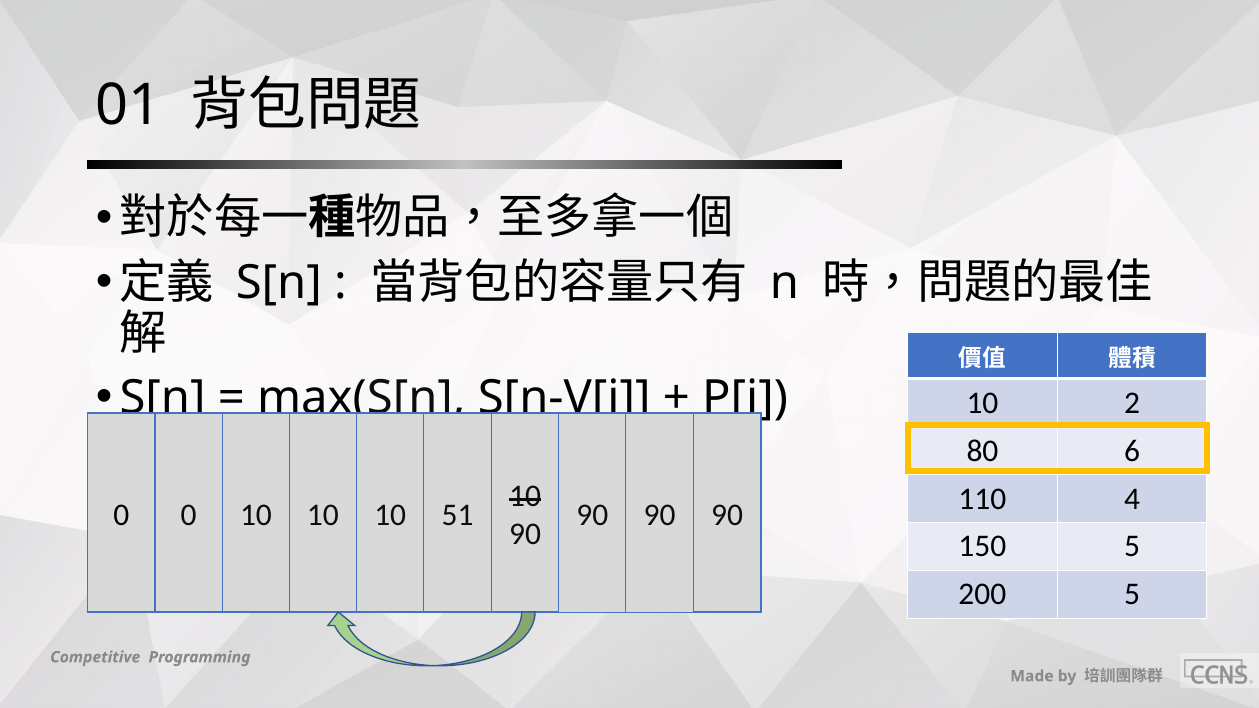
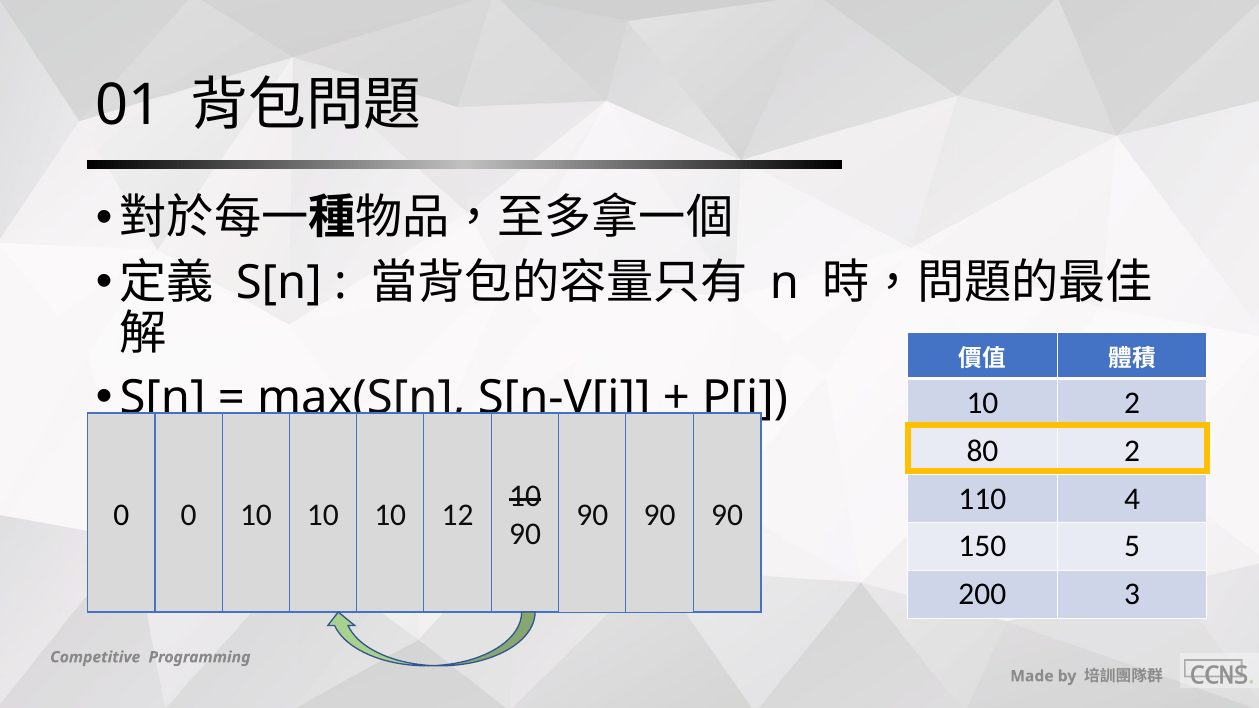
80 6: 6 -> 2 (1132, 451)
51: 51 -> 12 (458, 515)
200 5: 5 -> 3 (1132, 595)
